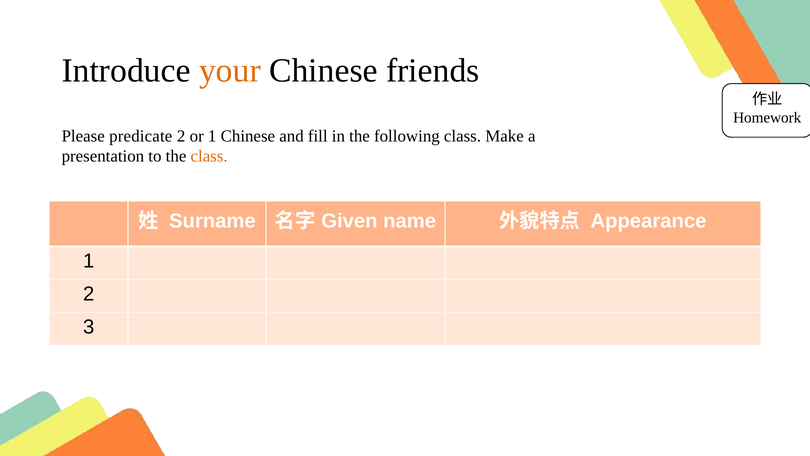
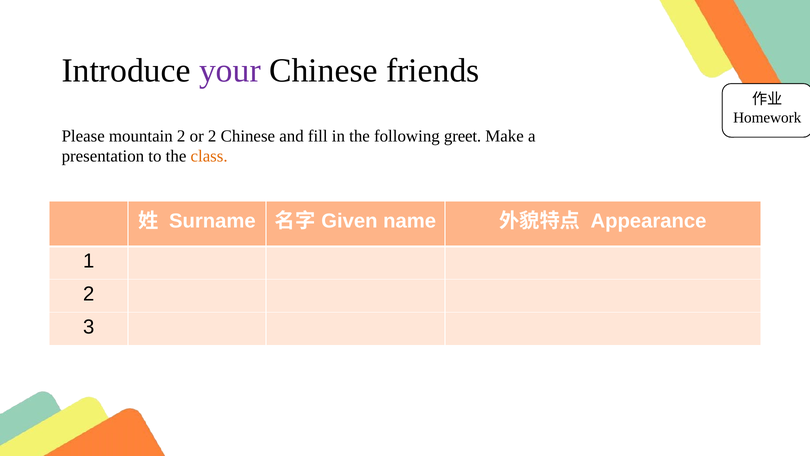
your colour: orange -> purple (230, 70)
predicate: predicate -> mountain (141, 136)
or 1: 1 -> 2 (212, 136)
following class: class -> greet (463, 136)
